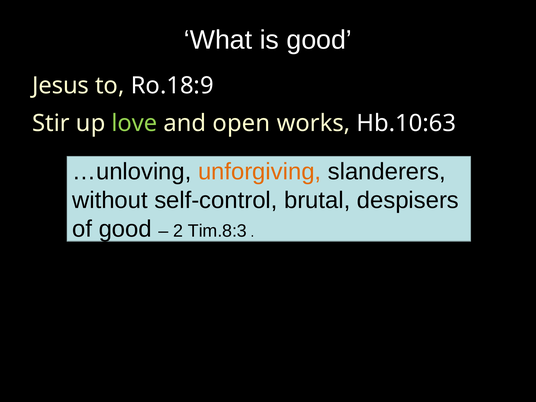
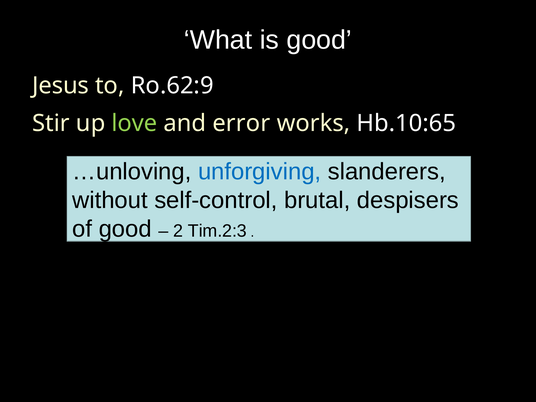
Ro.18:9: Ro.18:9 -> Ro.62:9 (172, 86)
open: open -> error (241, 123)
Hb.10:63: Hb.10:63 -> Hb.10:65 (406, 123)
unforgiving colour: orange -> blue (260, 172)
Tim.8:3: Tim.8:3 -> Tim.2:3 (217, 231)
